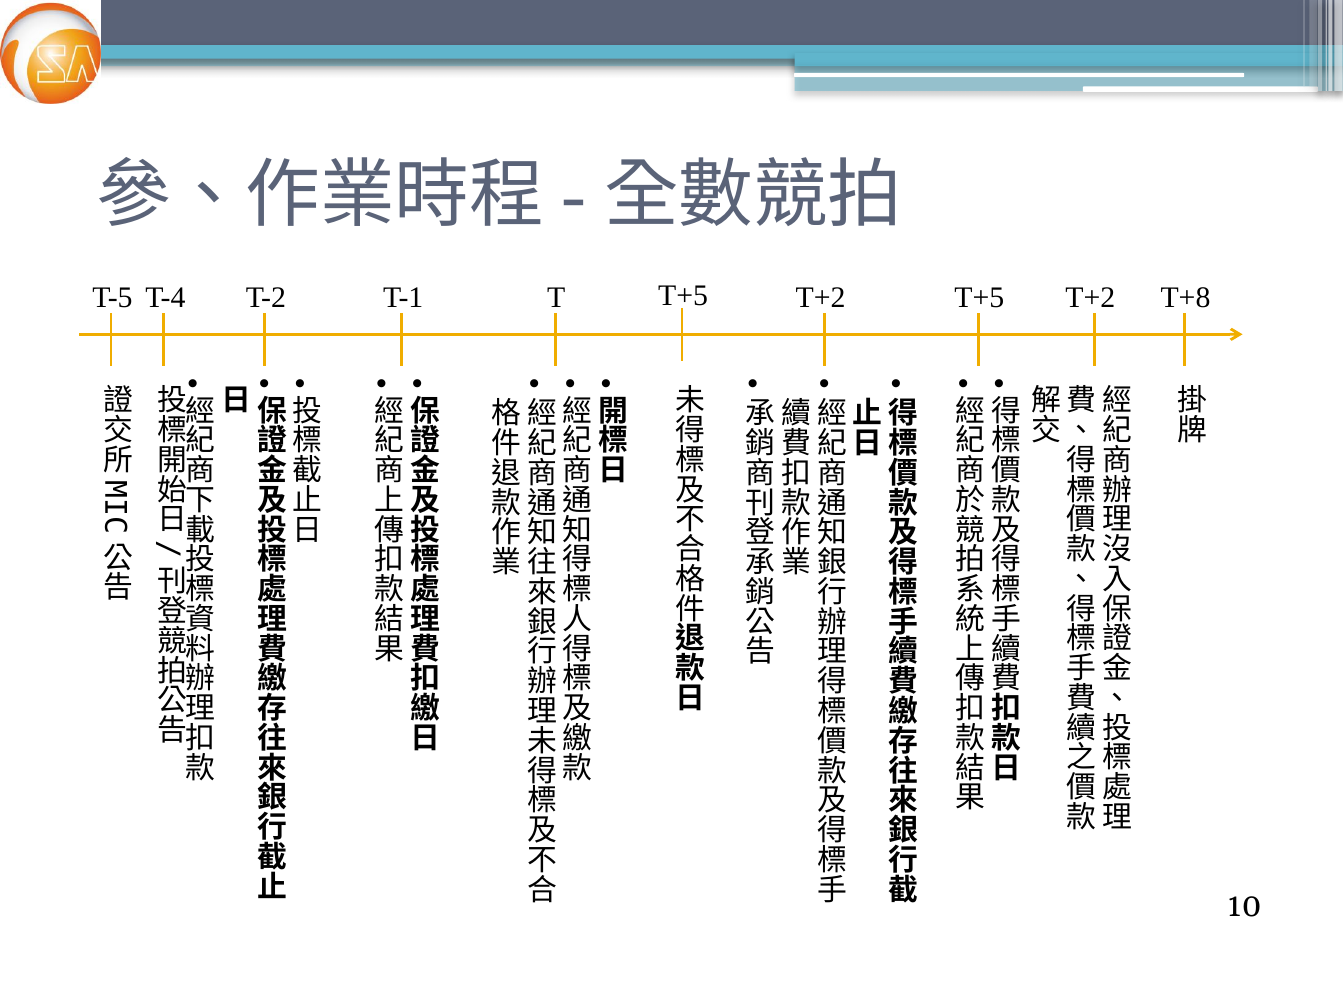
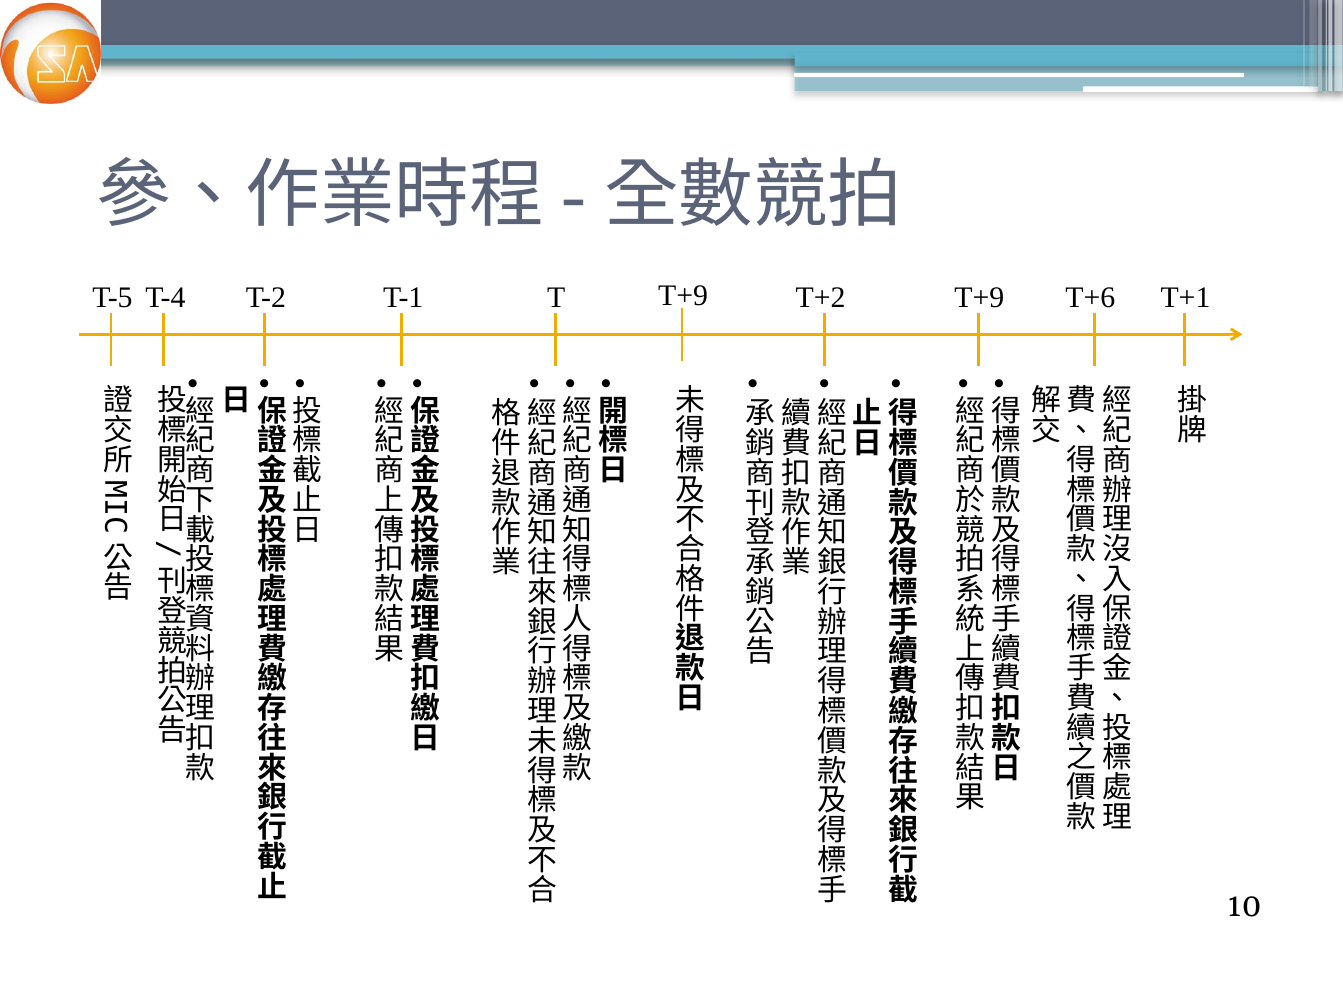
T T+5: T+5 -> T+9 (683, 295)
T+5: T+5 -> T+9 (979, 298)
T+2 T+2: T+2 -> T+6 (1090, 298)
T+8: T+8 -> T+1 (1185, 298)
